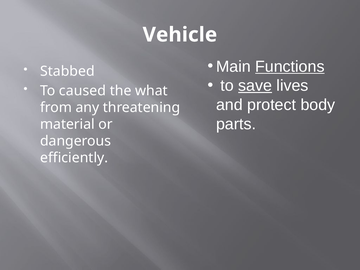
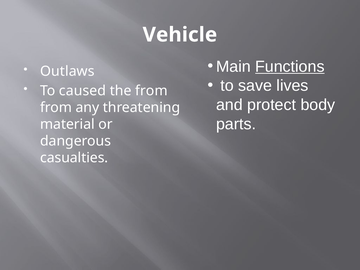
Stabbed: Stabbed -> Outlaws (67, 71)
save underline: present -> none (255, 86)
the what: what -> from (151, 91)
efficiently: efficiently -> casualties (74, 158)
